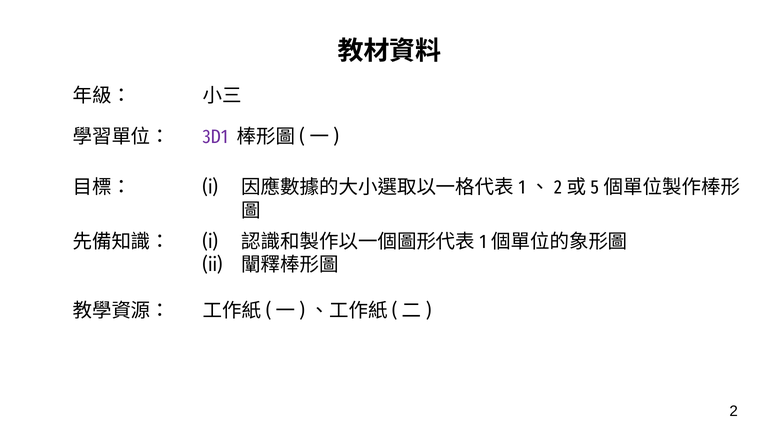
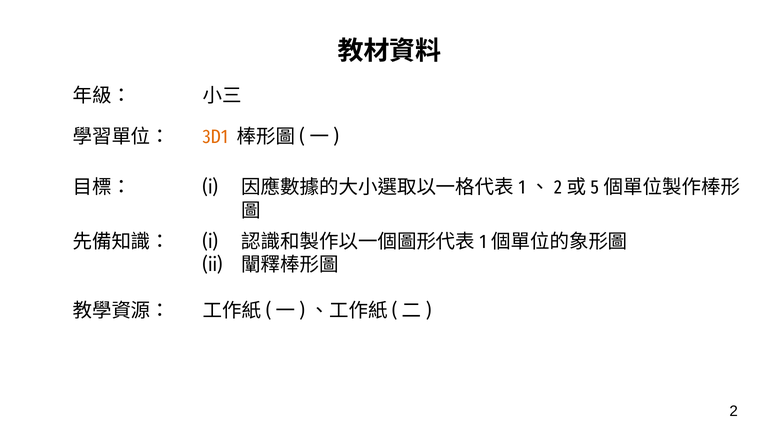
3D1 colour: purple -> orange (216, 137)
